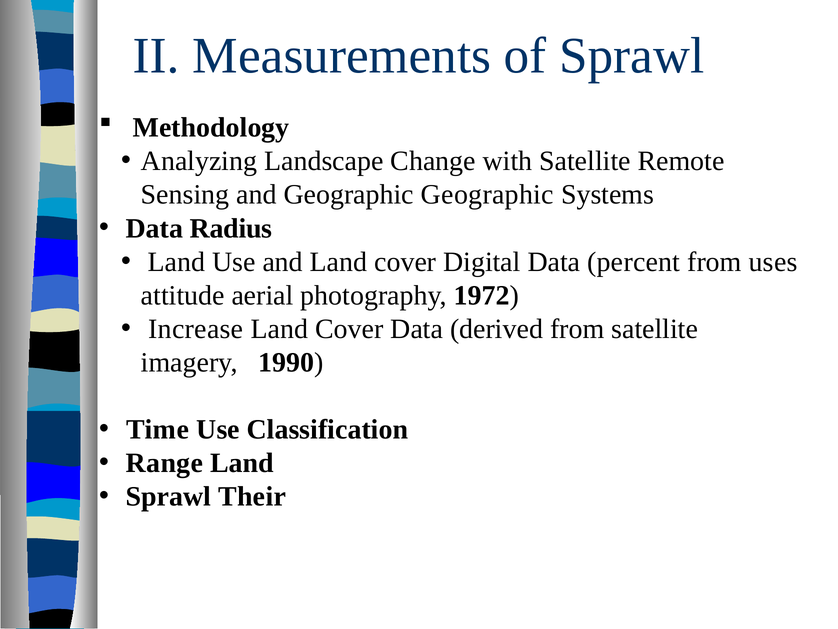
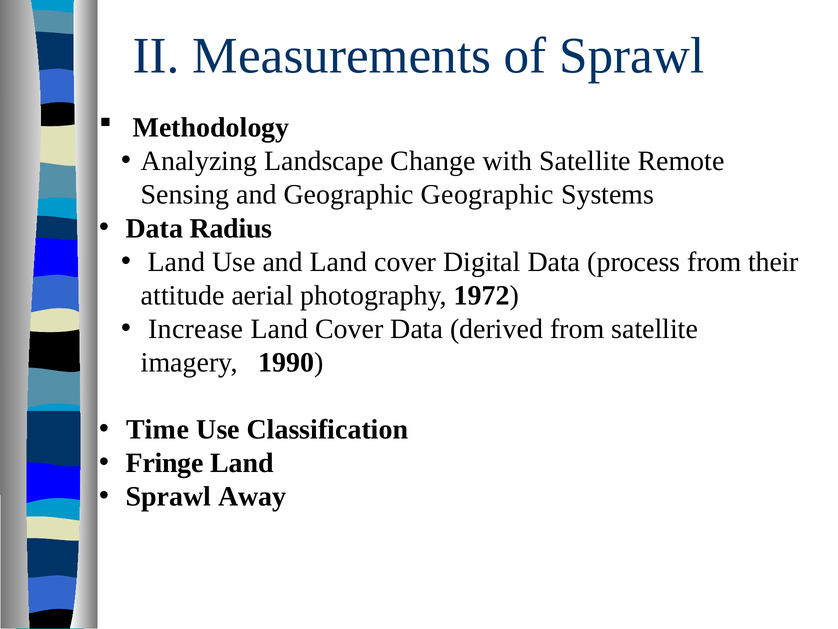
percent: percent -> process (634, 262)
uses: uses -> their (773, 262)
Range: Range -> Fringe (165, 463)
Their: Their -> Away (252, 496)
